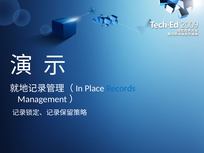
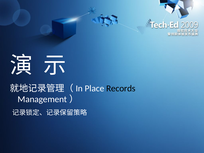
Records colour: blue -> black (121, 88)
